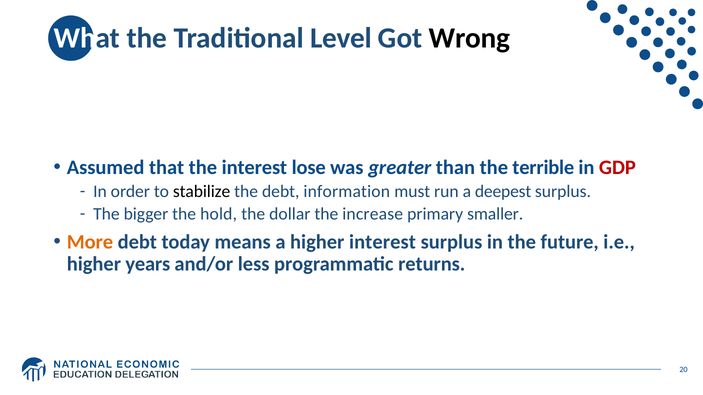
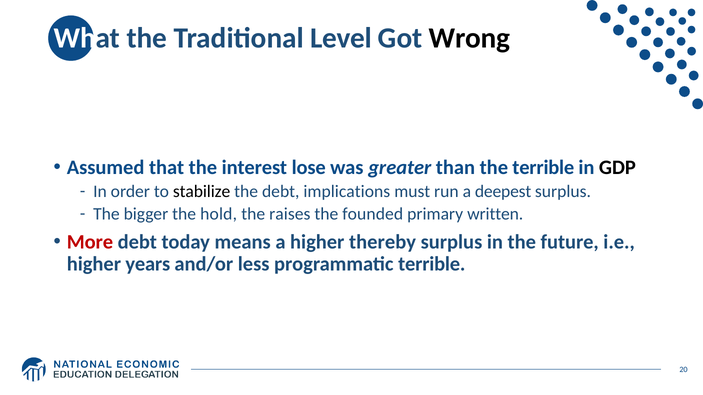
GDP colour: red -> black (617, 167)
information: information -> implications (347, 192)
dollar: dollar -> raises (290, 214)
increase: increase -> founded (373, 214)
smaller: smaller -> written (495, 214)
More colour: orange -> red (90, 242)
higher interest: interest -> thereby (383, 242)
programmatic returns: returns -> terrible (432, 264)
